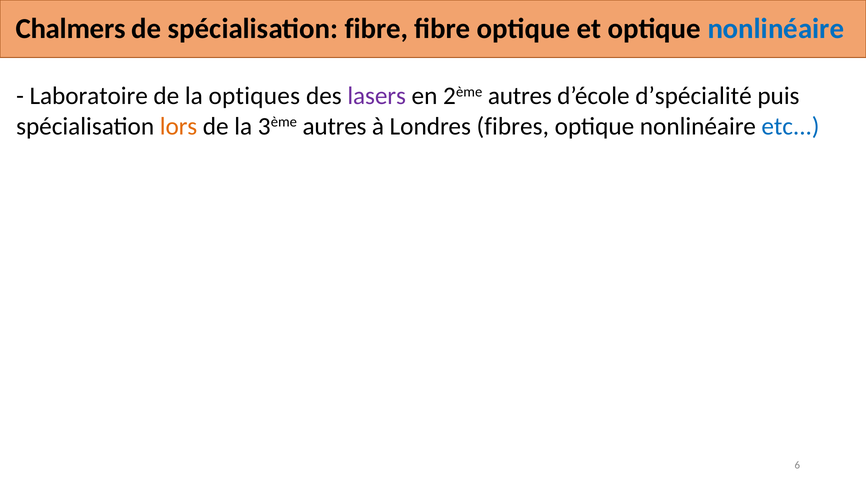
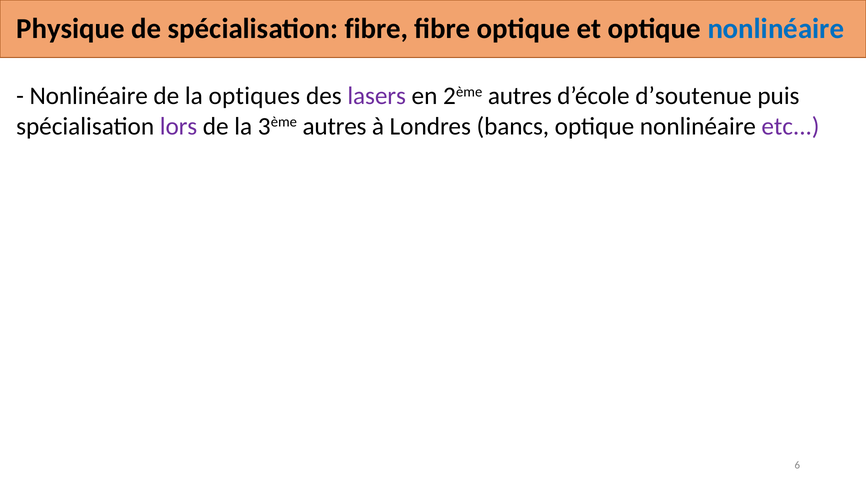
Chalmers: Chalmers -> Physique (71, 29)
Laboratoire: Laboratoire -> Nonlinéaire (89, 96)
d’spécialité: d’spécialité -> d’soutenue (693, 96)
lors colour: orange -> purple (179, 126)
fibres: fibres -> bancs (513, 126)
etc colour: blue -> purple (791, 126)
